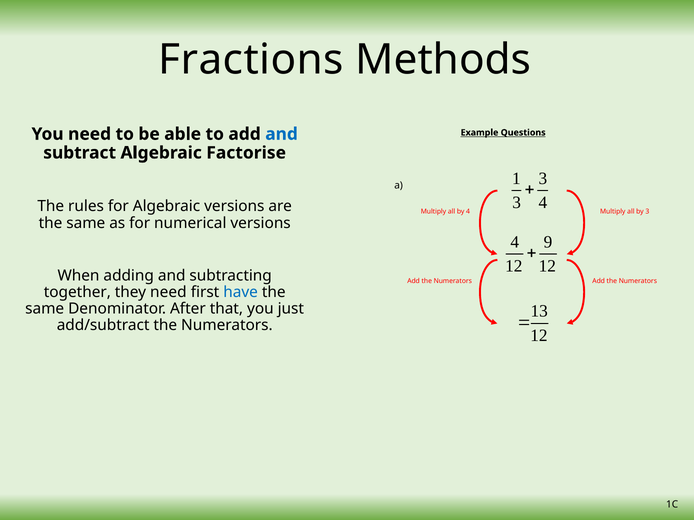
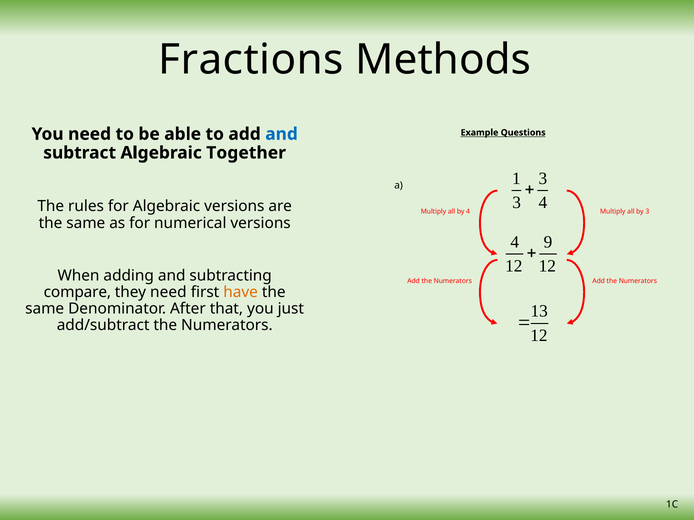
Factorise: Factorise -> Together (246, 153)
together: together -> compare (77, 292)
have colour: blue -> orange (241, 292)
